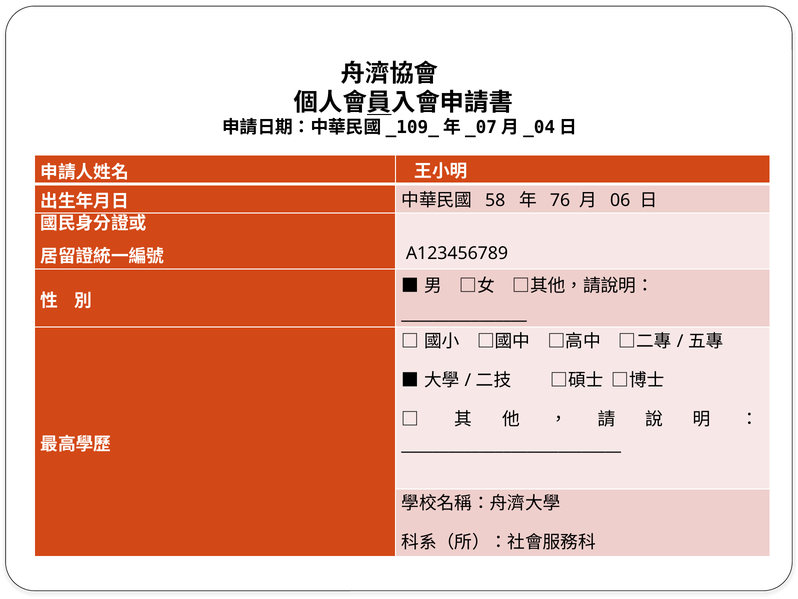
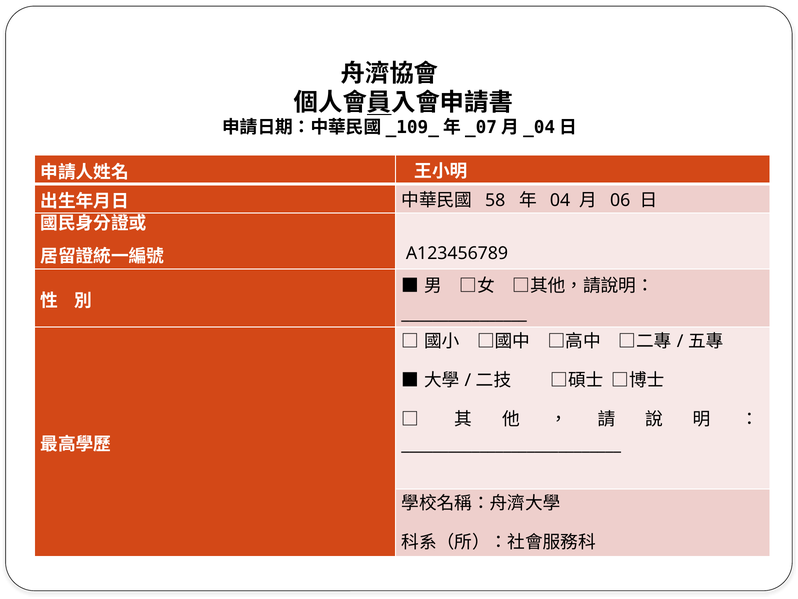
76: 76 -> 04 (560, 200)
